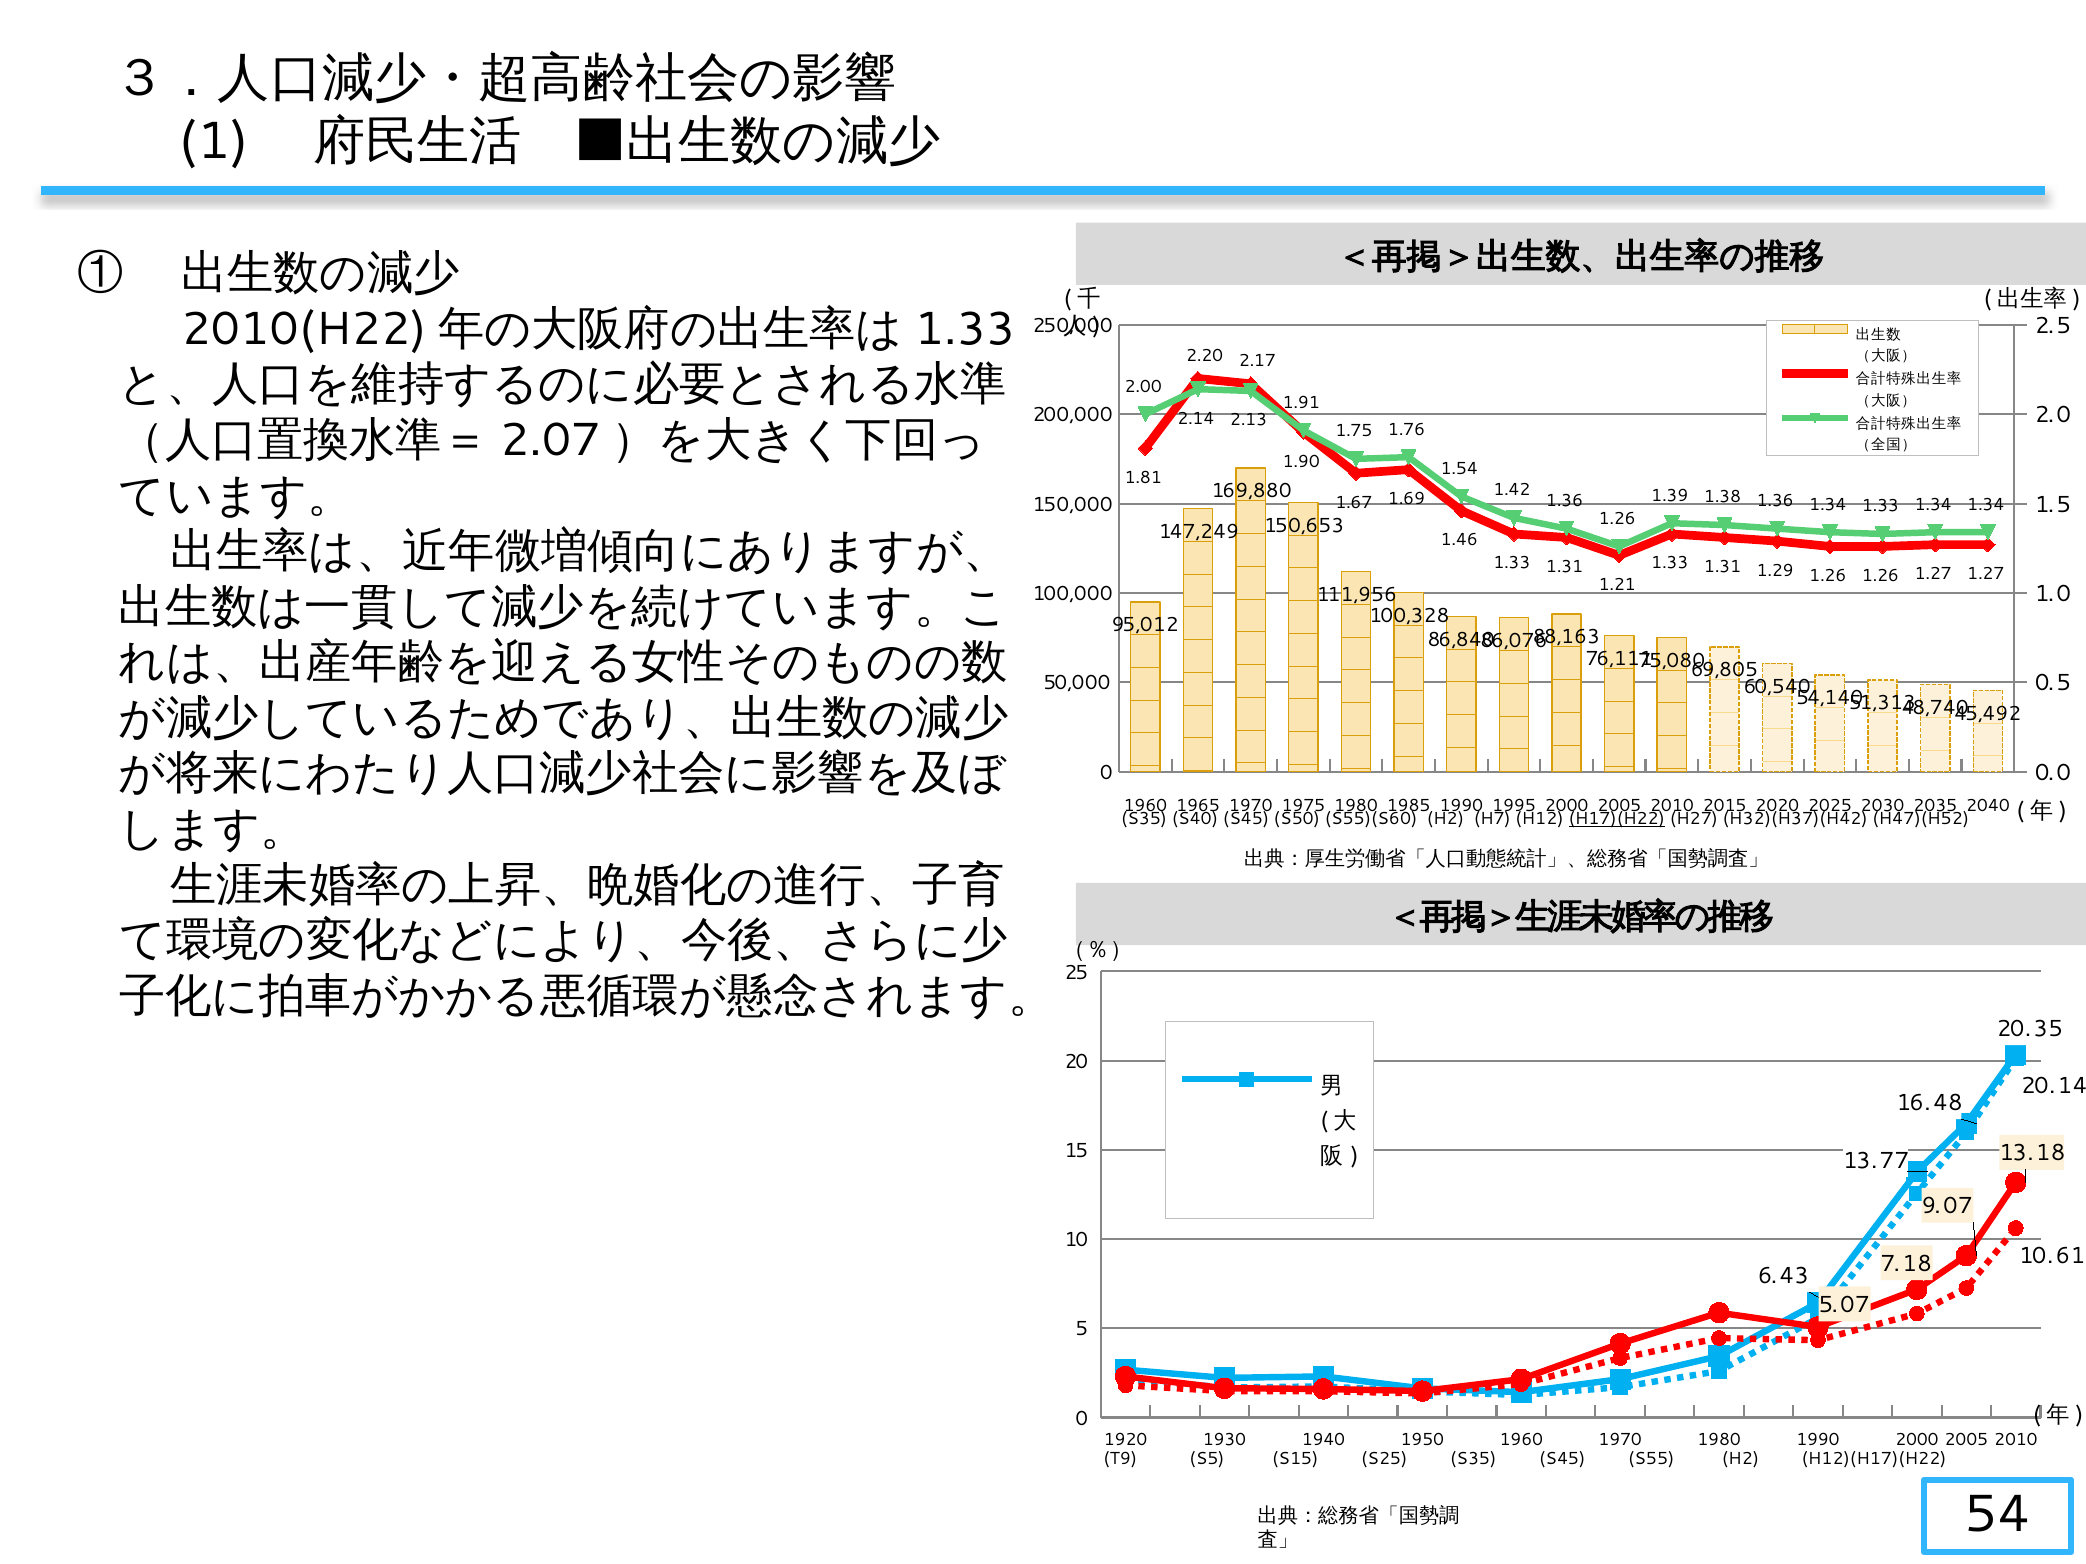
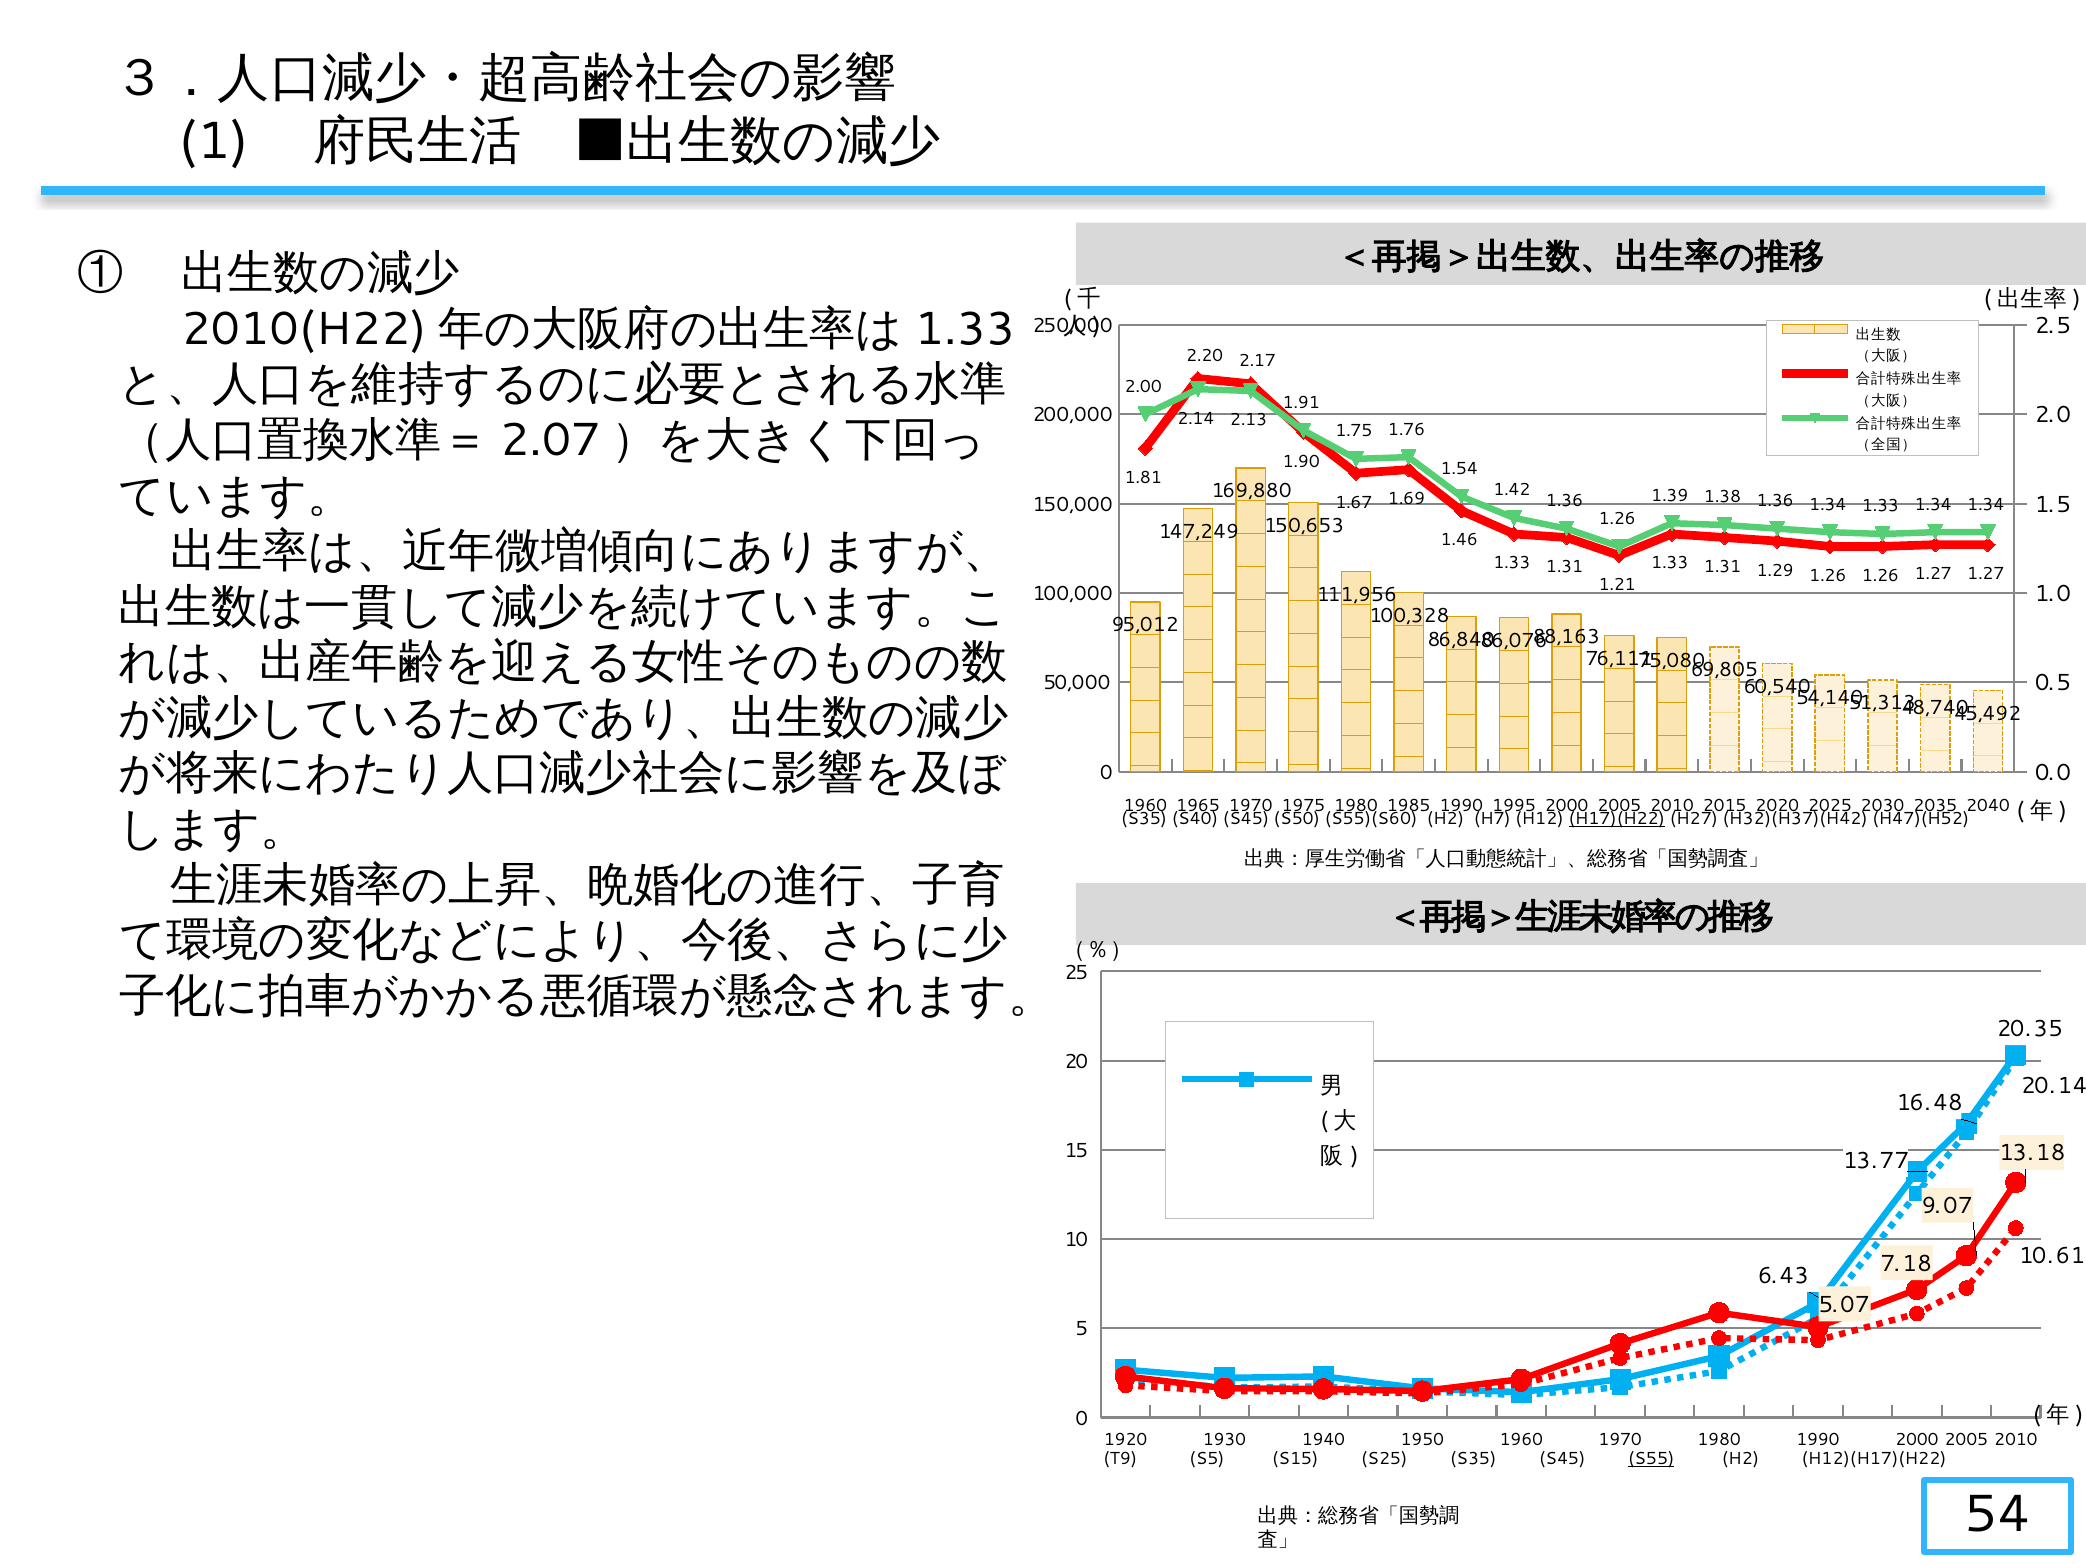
S55 underline: none -> present (1651, 1459)
